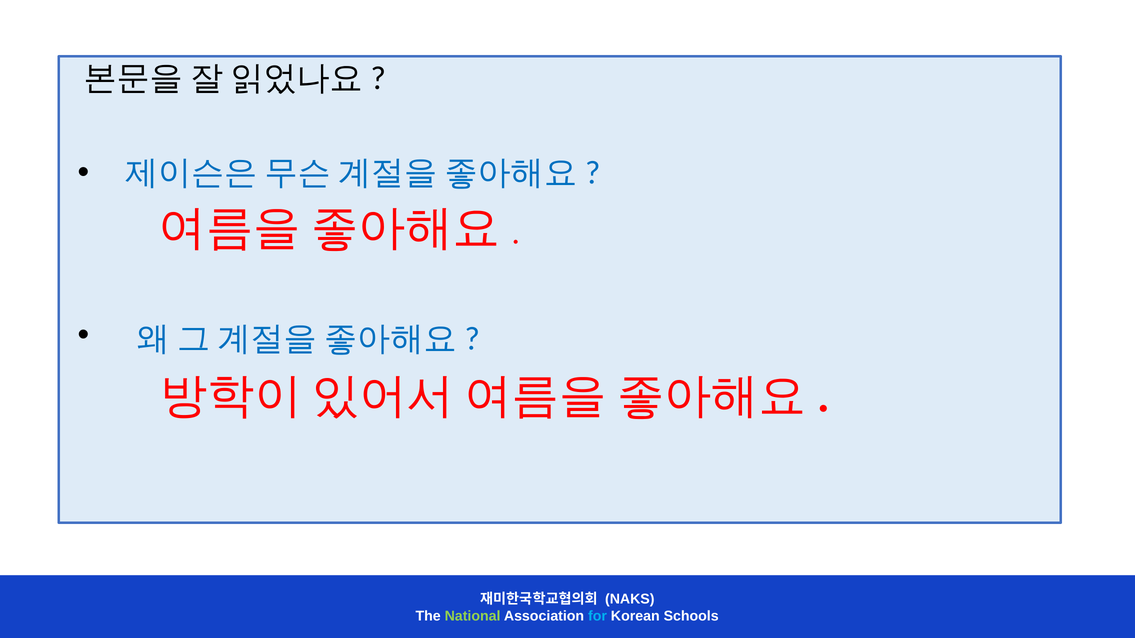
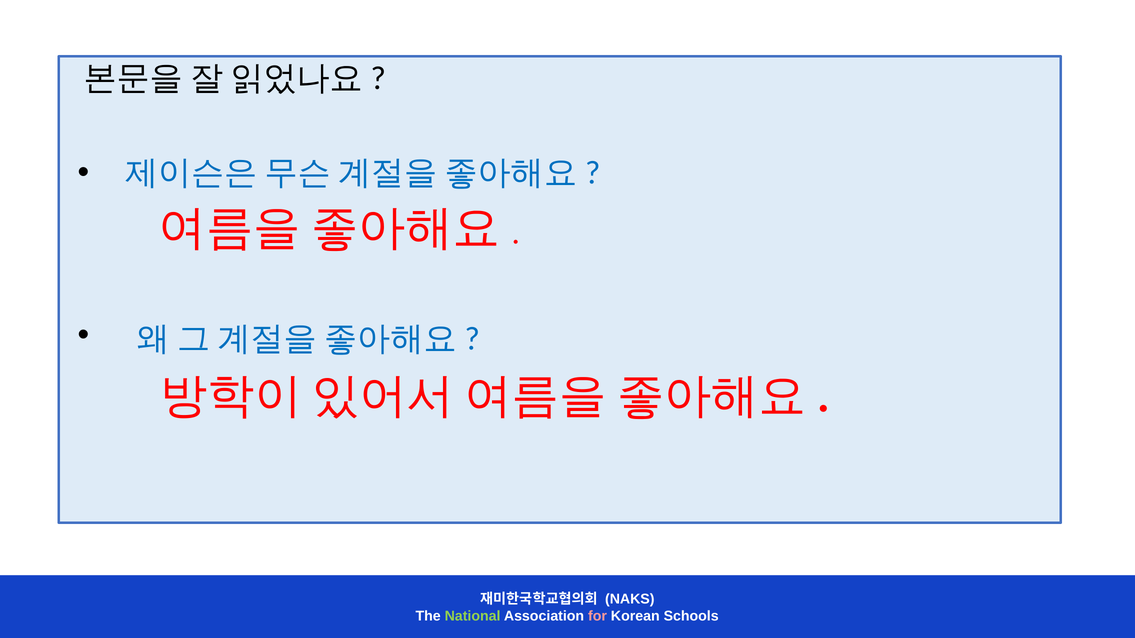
for colour: light blue -> pink (598, 616)
